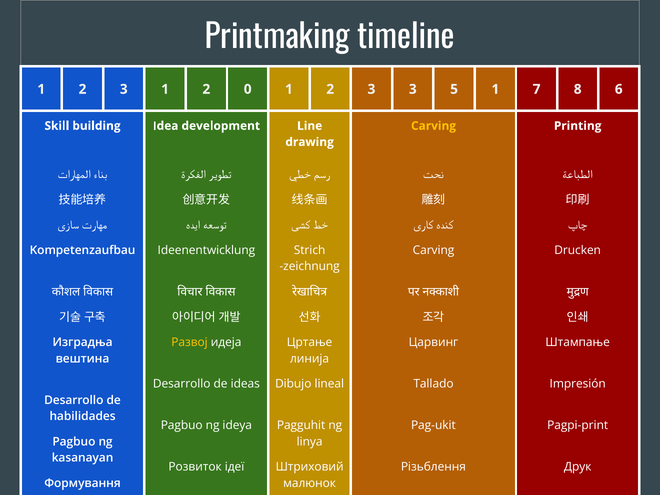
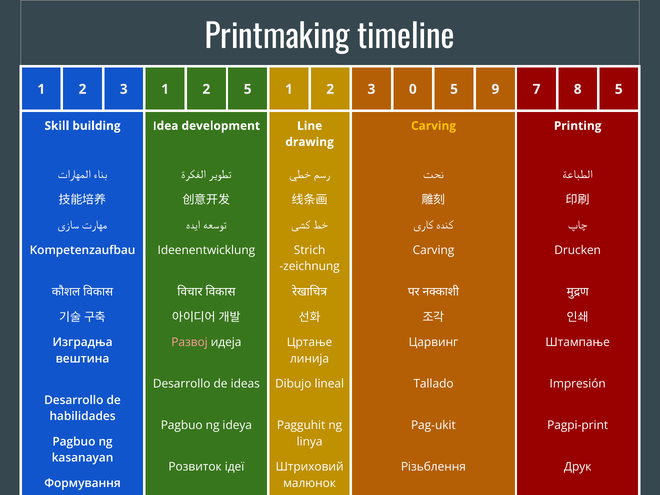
2 0: 0 -> 5 (248, 89)
3 3: 3 -> 0 (413, 89)
5 1: 1 -> 9 (495, 89)
8 6: 6 -> 5 (619, 89)
Развој colour: yellow -> pink (190, 343)
